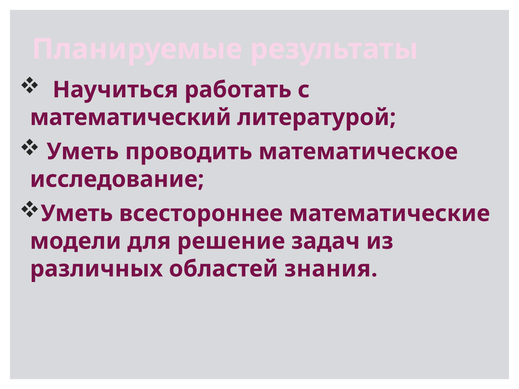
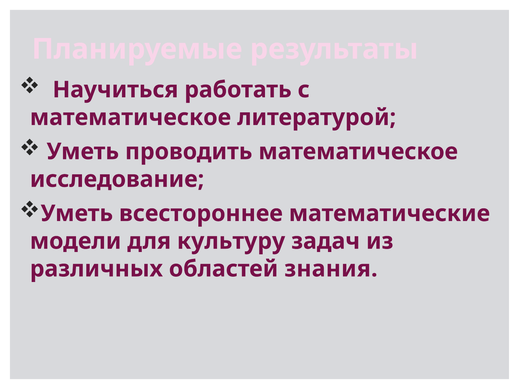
математический: математический -> математическое (130, 117)
решение: решение -> культуру (231, 241)
